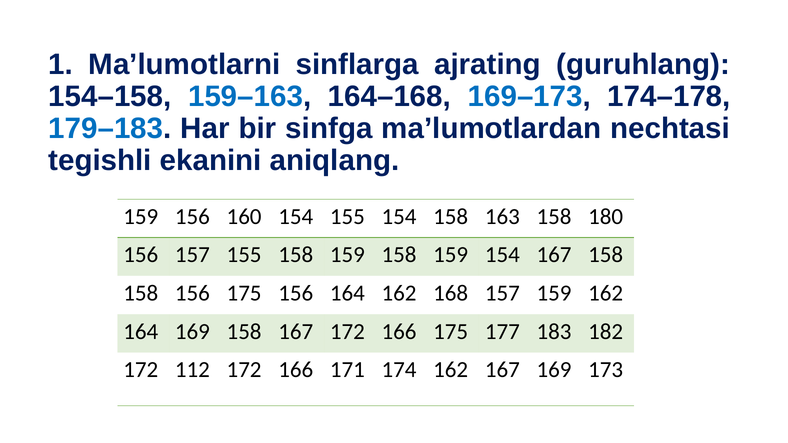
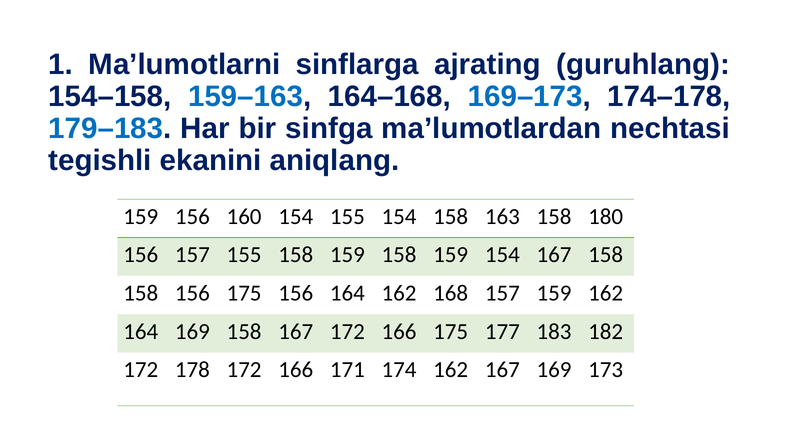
112: 112 -> 178 (192, 370)
